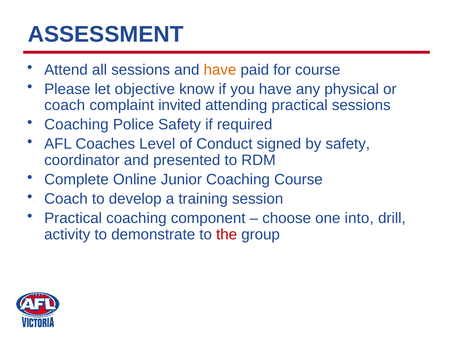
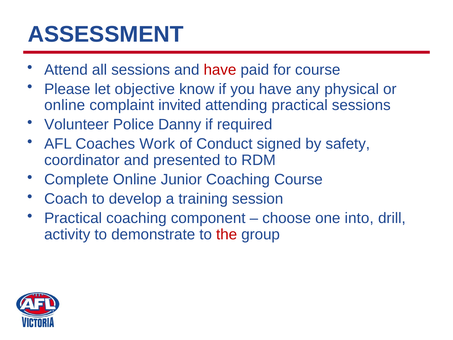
have colour: orange -> red (220, 70)
coach: coach -> online (65, 105)
Coaching: Coaching -> Volunteer (76, 125)
Police Safety: Safety -> Danny (180, 125)
Level: Level -> Work (157, 144)
